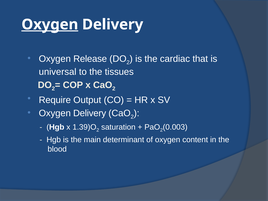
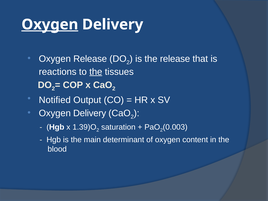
the cardiac: cardiac -> release (175, 59)
universal: universal -> reactions (58, 72)
the underline: none -> present (96, 72)
Require: Require -> Notified (55, 100)
